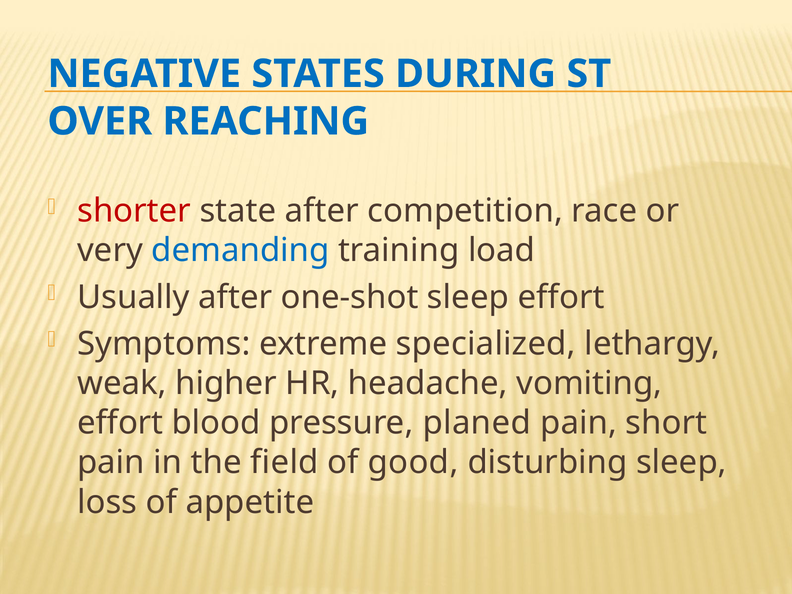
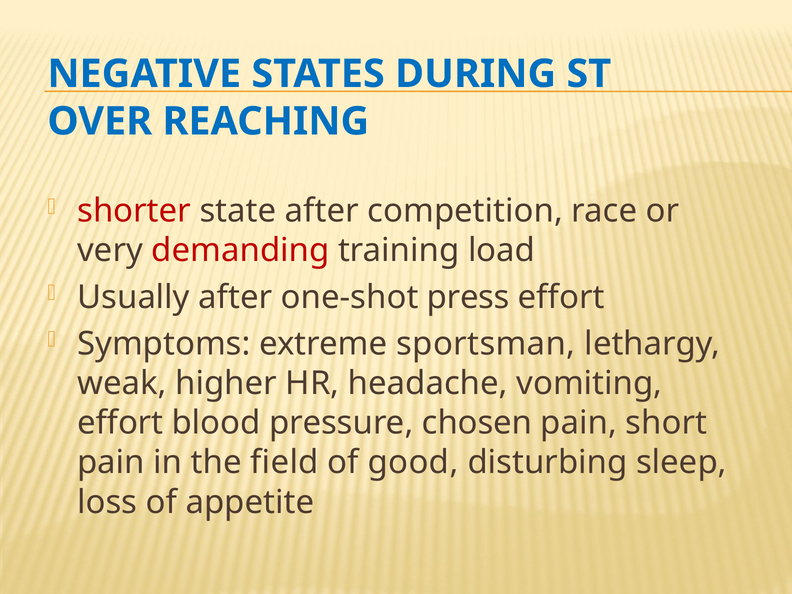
demanding colour: blue -> red (240, 250)
one-shot sleep: sleep -> press (468, 297)
specialized: specialized -> sportsman (486, 344)
planed: planed -> chosen (477, 423)
